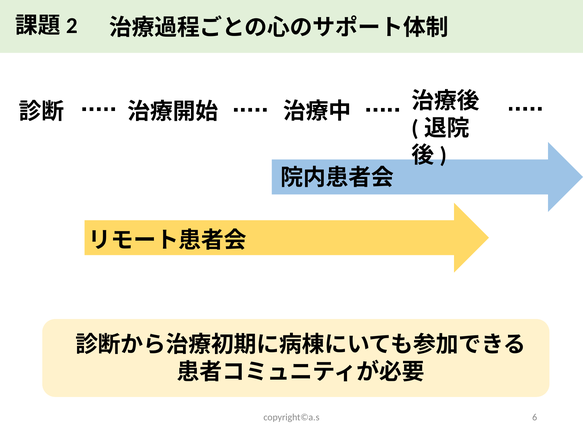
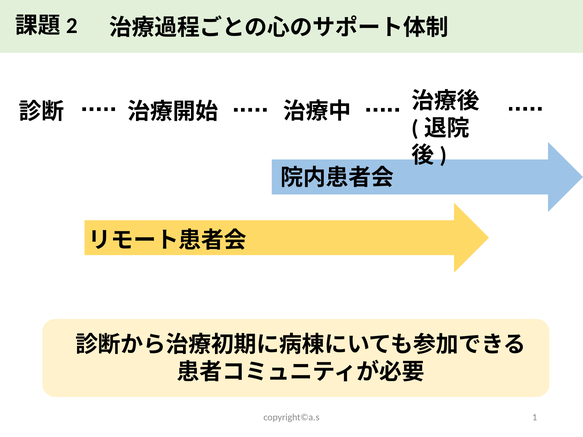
6: 6 -> 1 (535, 417)
